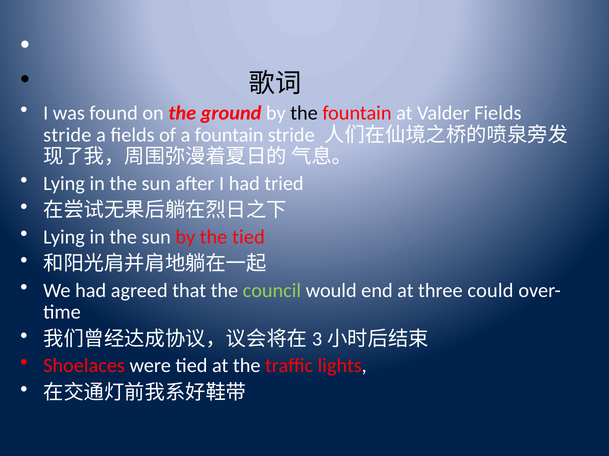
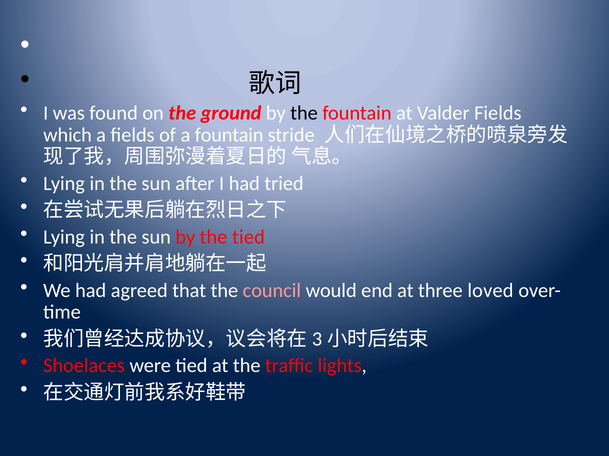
stride: stride -> which (67, 135)
council colour: light green -> pink (272, 291)
could: could -> loved (490, 291)
